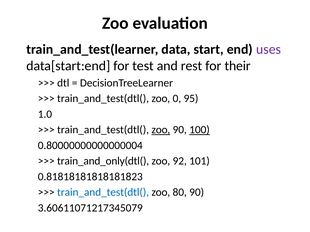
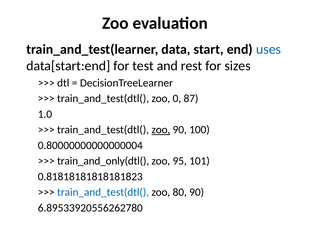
uses colour: purple -> blue (269, 50)
their: their -> sizes (238, 66)
95: 95 -> 87 (191, 99)
100 underline: present -> none (200, 130)
92: 92 -> 95 (180, 161)
3.60611071217345079: 3.60611071217345079 -> 6.89533920556262780 (90, 208)
